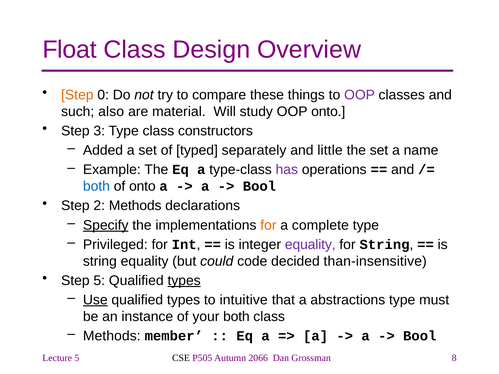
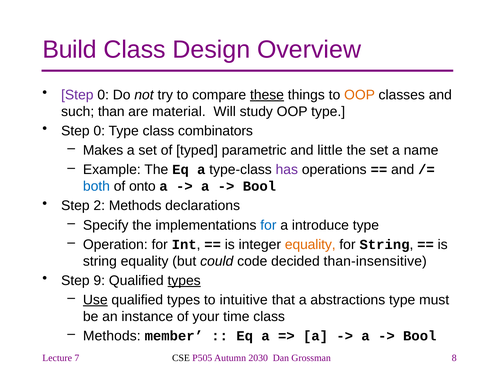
Float: Float -> Build (70, 50)
Step colour: orange -> purple (77, 95)
these underline: none -> present (267, 95)
OOP colour: purple -> orange (360, 95)
also: also -> than (111, 112)
OOP onto: onto -> type (328, 112)
3: 3 -> 0 (99, 131)
constructors: constructors -> combinators (215, 131)
Added: Added -> Makes (103, 150)
separately: separately -> parametric (254, 150)
Specify underline: present -> none (106, 225)
for colour: orange -> blue (268, 225)
complete: complete -> introduce (320, 225)
Privileged: Privileged -> Operation (115, 245)
equality colour: purple -> orange (310, 245)
Step 5: 5 -> 9 (99, 281)
your both: both -> time (236, 317)
Lecture 5: 5 -> 7 (77, 358)
2066: 2066 -> 2030 (258, 358)
